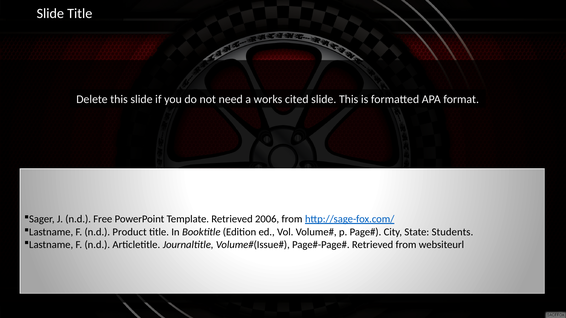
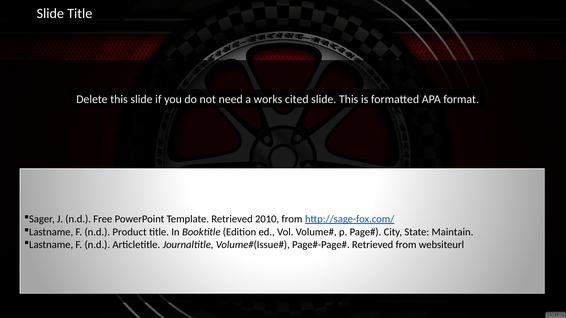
2006: 2006 -> 2010 (267, 219)
Students: Students -> Maintain (452, 232)
